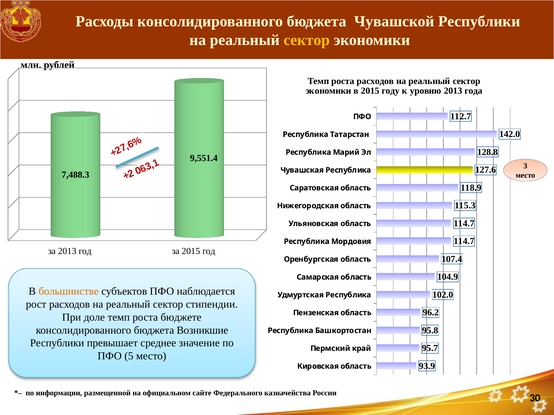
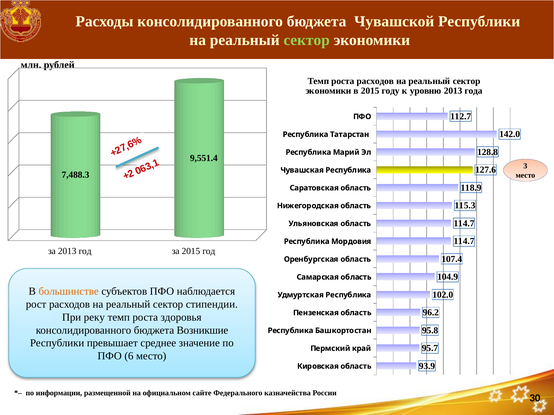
сектор colour: yellow -> light green (307, 40)
доле: доле -> реку (94, 318)
бюджете: бюджете -> здоровья (181, 318)
ПФО 5: 5 -> 6 (129, 356)
